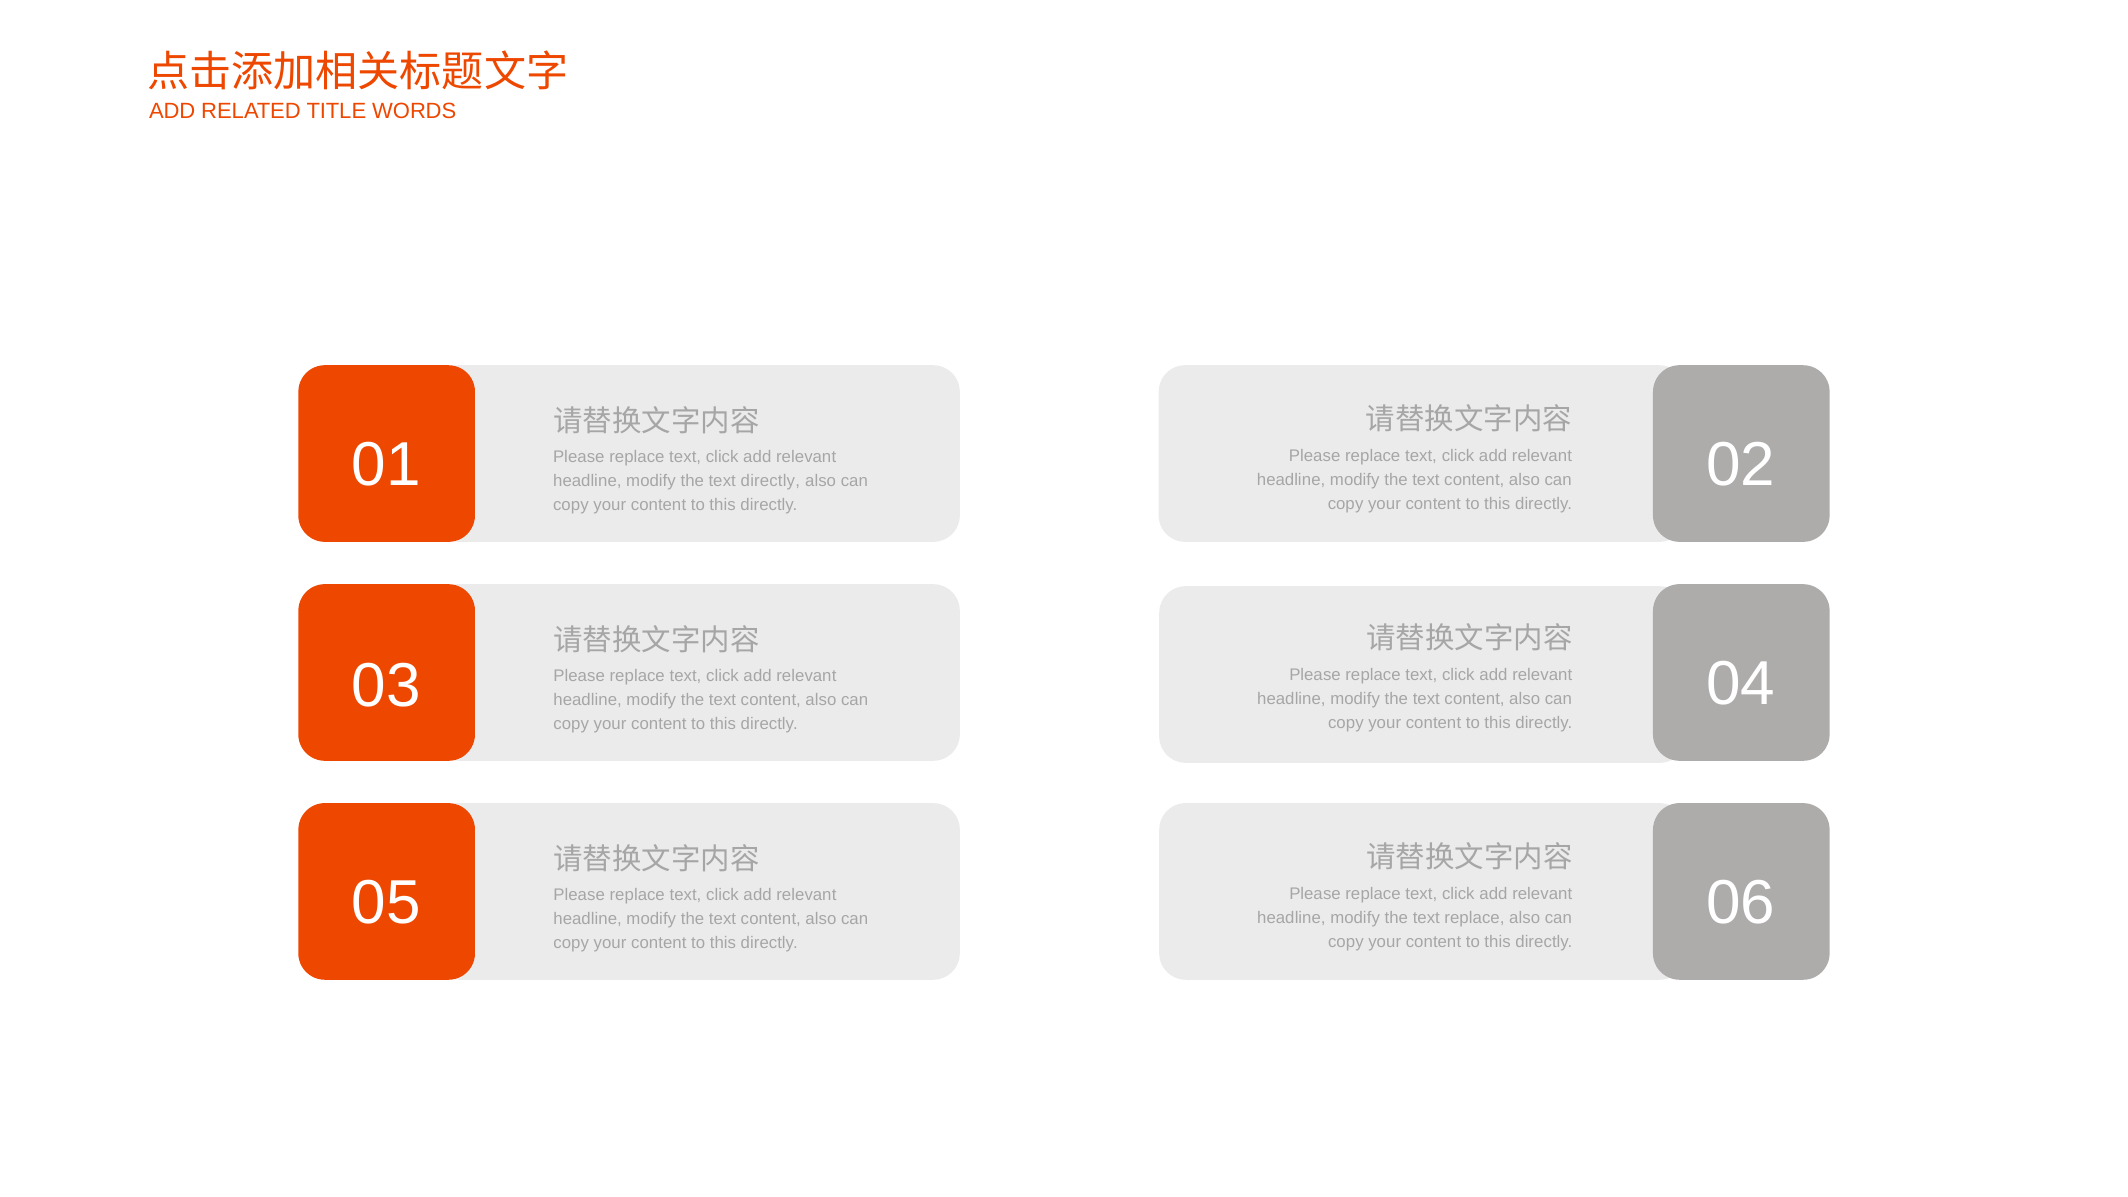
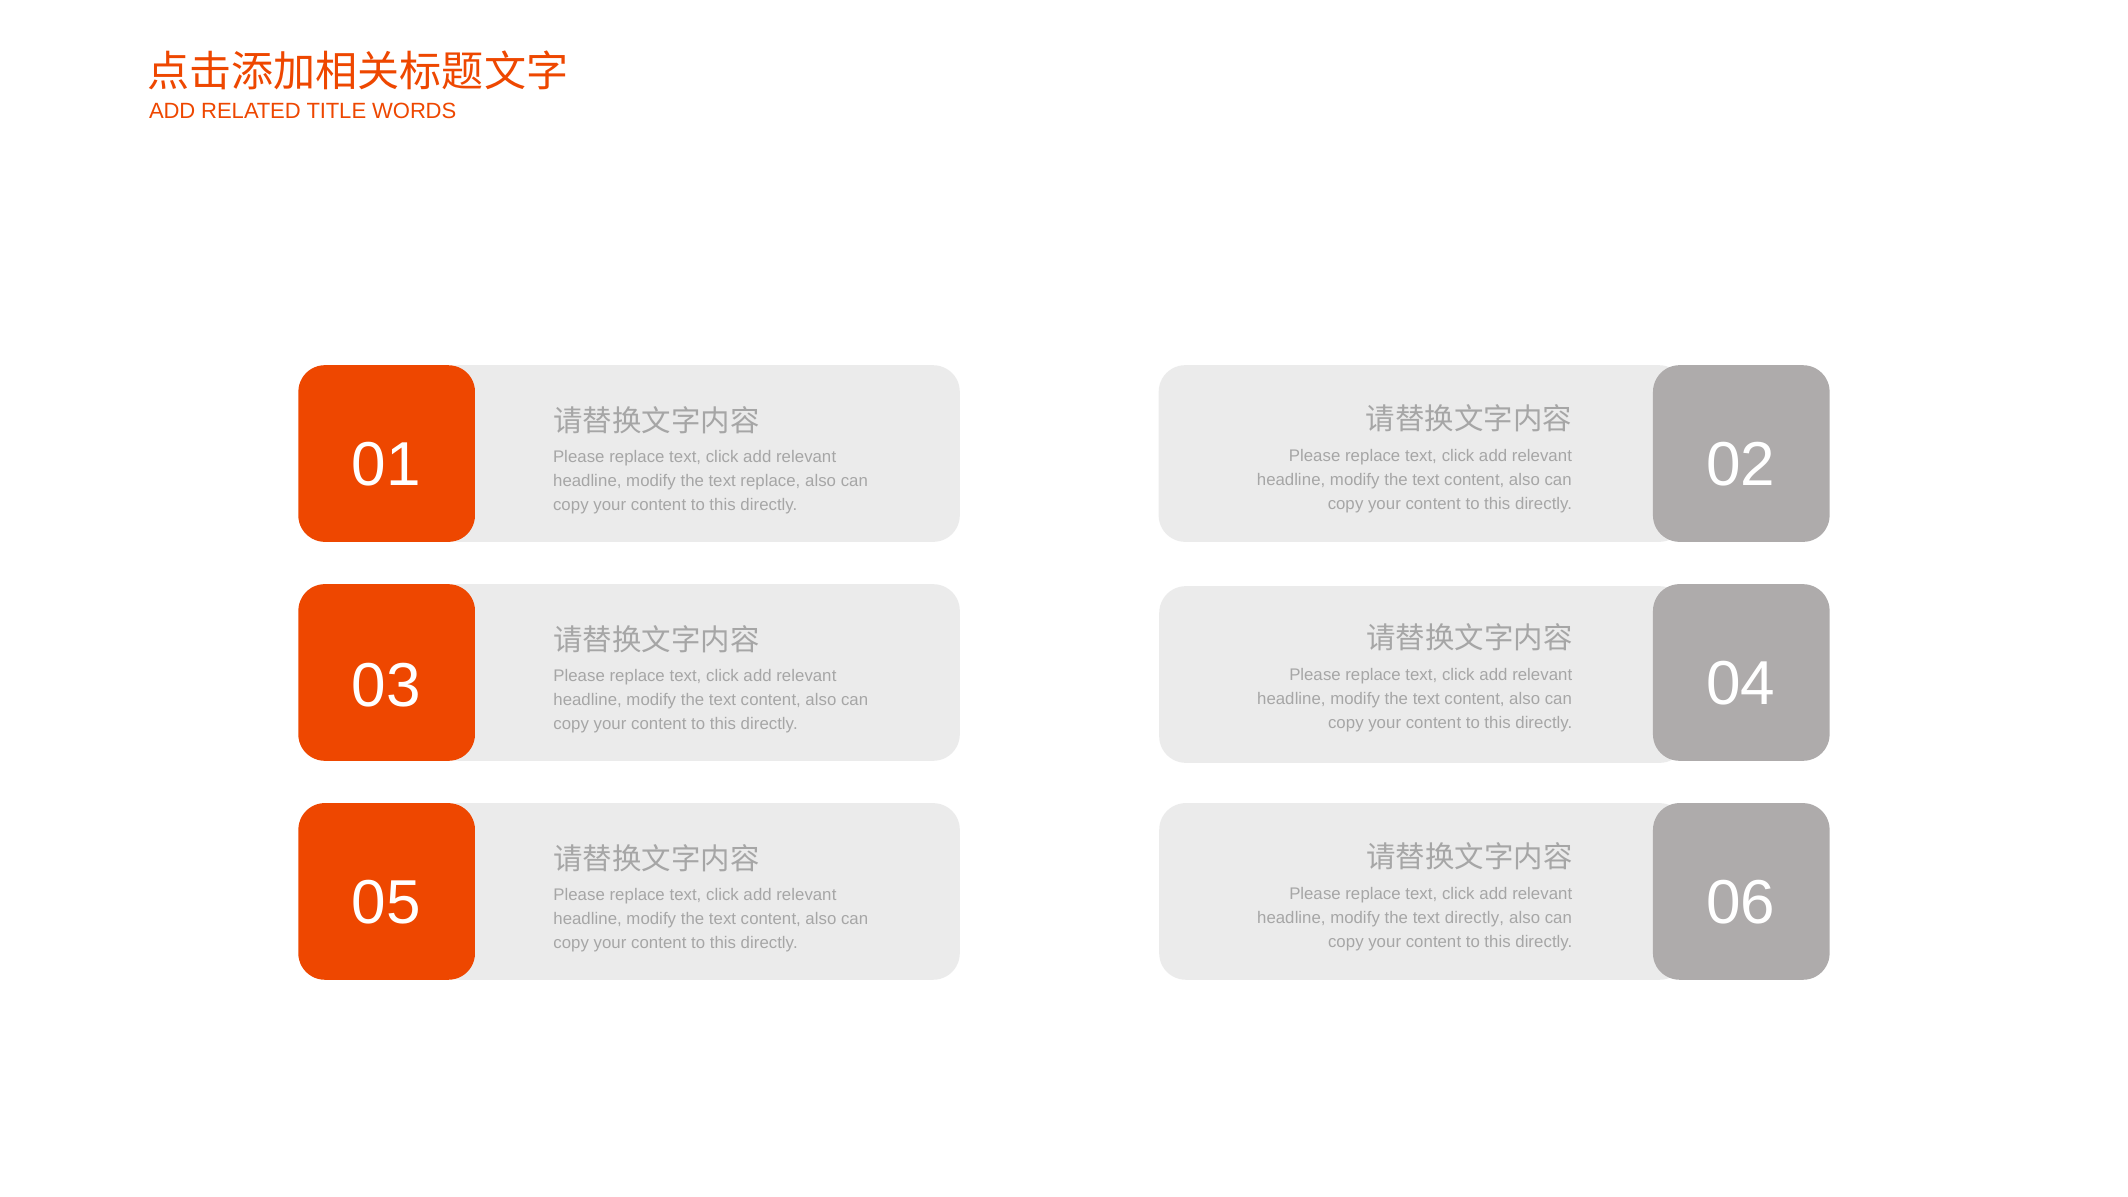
text directly: directly -> replace (770, 481)
text replace: replace -> directly (1474, 918)
